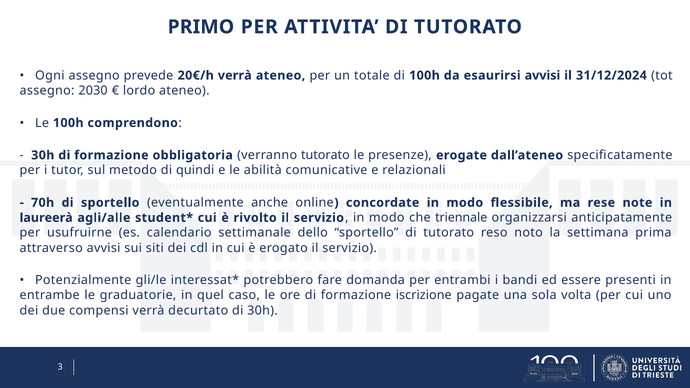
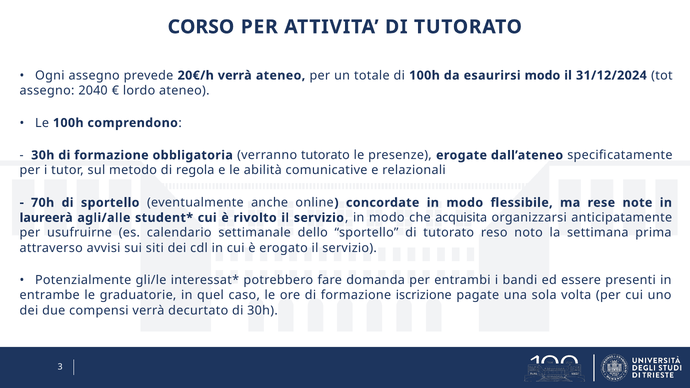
PRIMO: PRIMO -> CORSO (201, 27)
esaurirsi avvisi: avvisi -> modo (542, 75)
2030: 2030 -> 2040 (93, 91)
quindi: quindi -> regola (195, 170)
triennale: triennale -> acquisita (461, 218)
